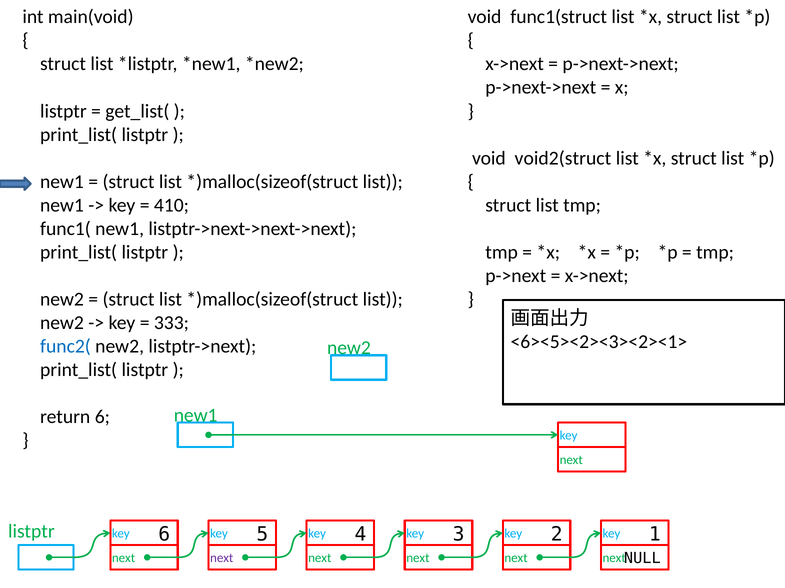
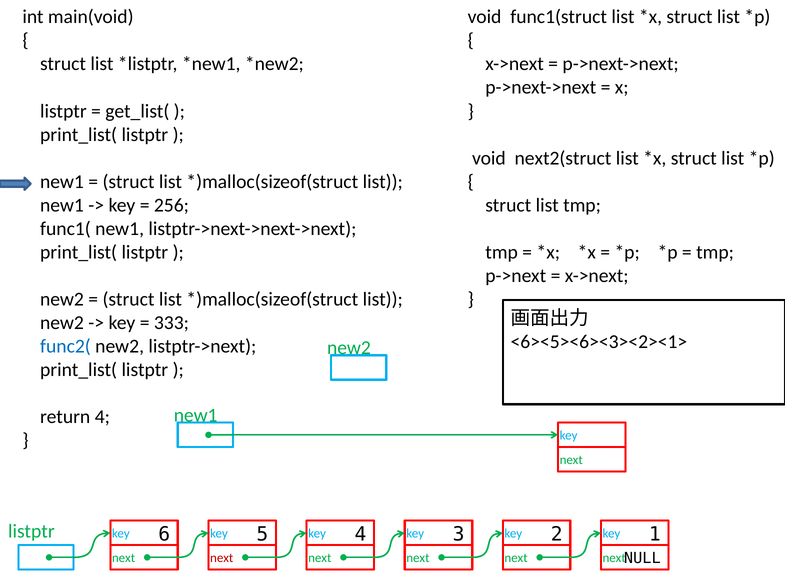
void2(struct: void2(struct -> next2(struct (563, 158)
410: 410 -> 256 (171, 205)
<6><5><2><3><2><1>: <6><5><2><3><2><1> -> <6><5><6><3><2><1> (599, 342)
return 6: 6 -> 4 (102, 417)
next colour: purple -> red (222, 558)
